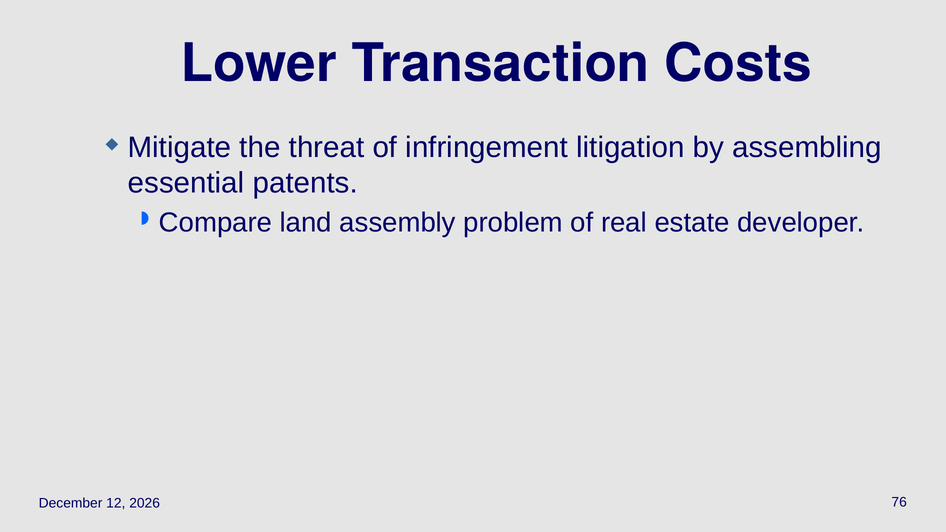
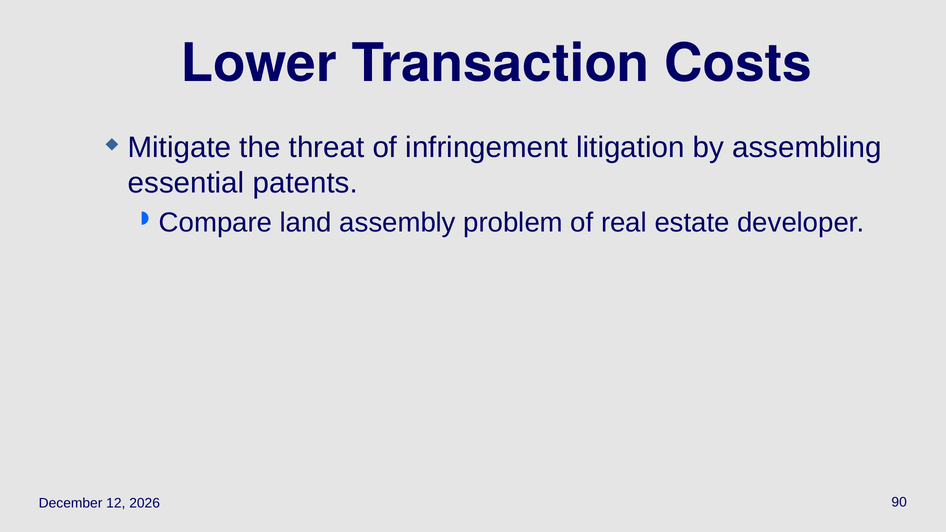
76: 76 -> 90 (899, 502)
